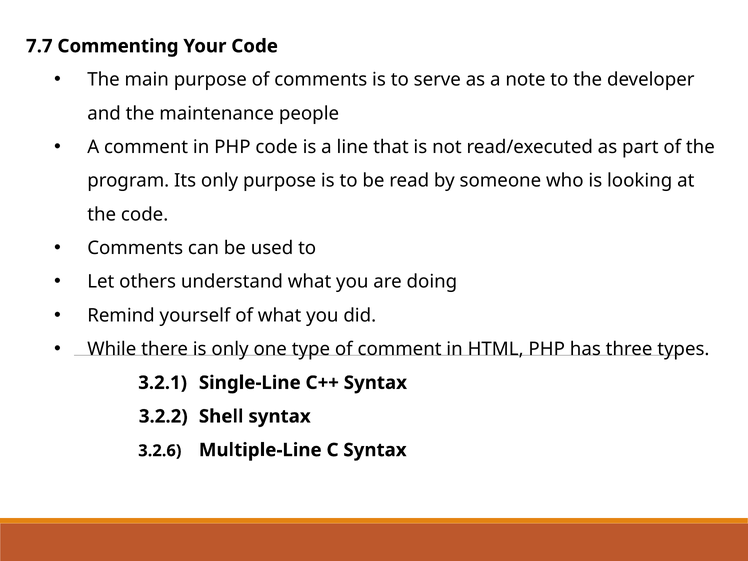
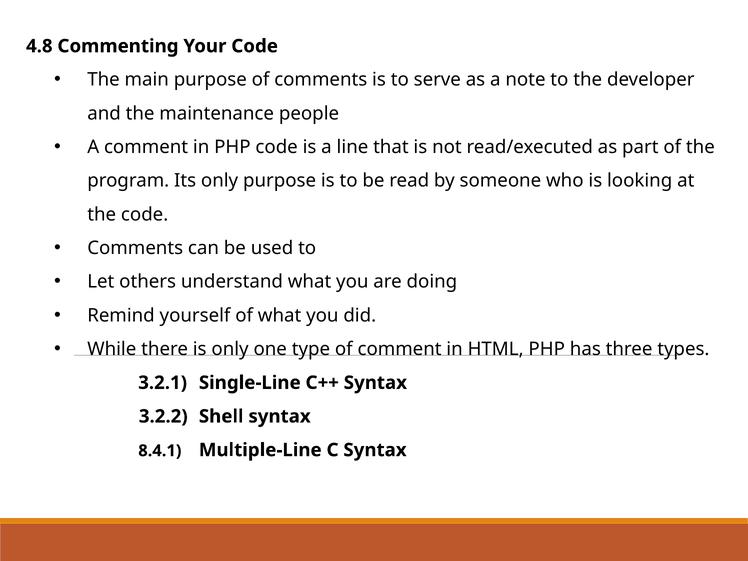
7.7: 7.7 -> 4.8 (39, 46)
3.2.6: 3.2.6 -> 8.4.1 (160, 451)
